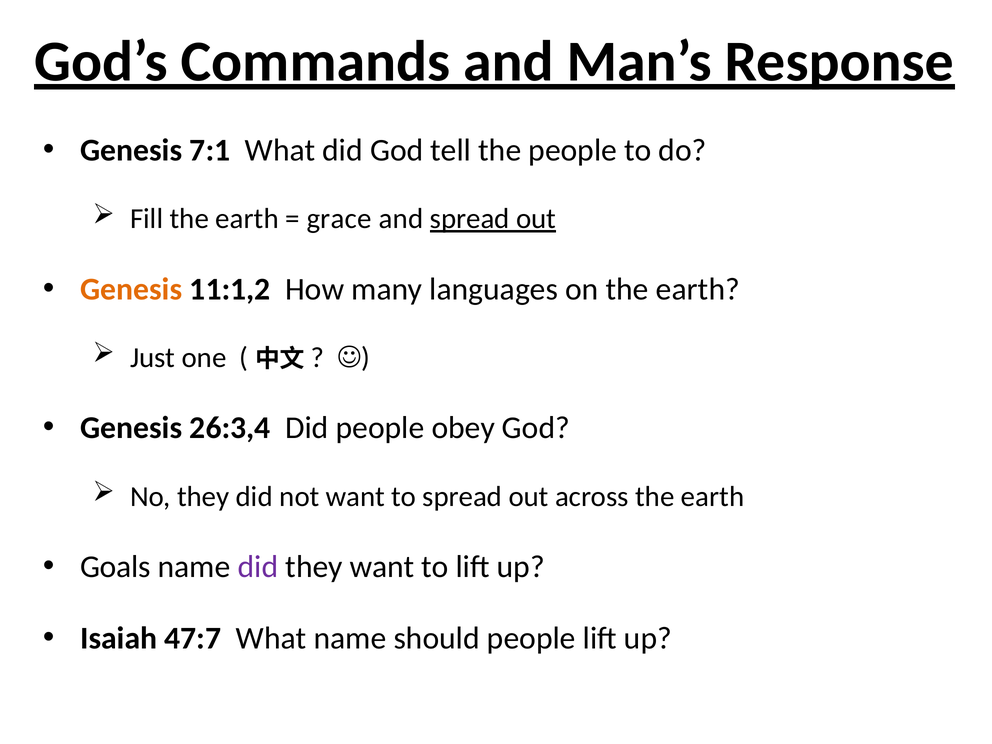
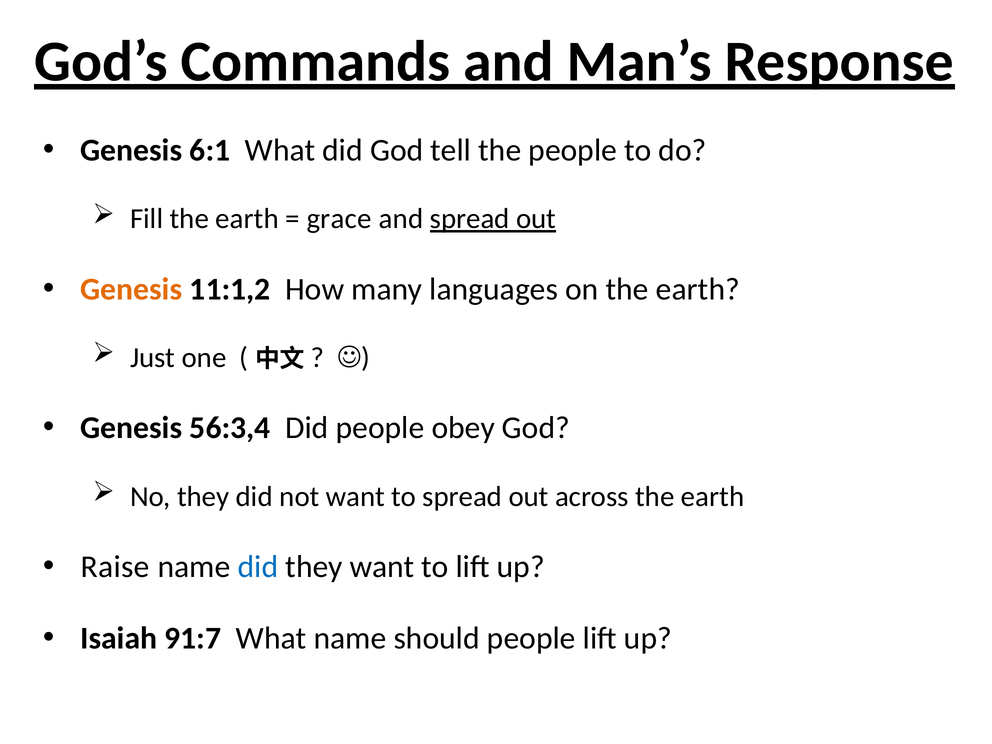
7:1: 7:1 -> 6:1 (210, 150)
26:3,4: 26:3,4 -> 56:3,4 (230, 428)
Goals: Goals -> Raise (115, 567)
did colour: purple -> blue (258, 567)
47:7: 47:7 -> 91:7 (193, 638)
